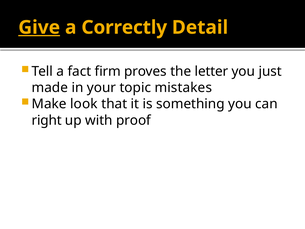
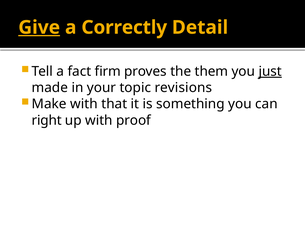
letter: letter -> them (211, 71)
just underline: none -> present (270, 71)
mistakes: mistakes -> revisions (183, 88)
Make look: look -> with (84, 104)
